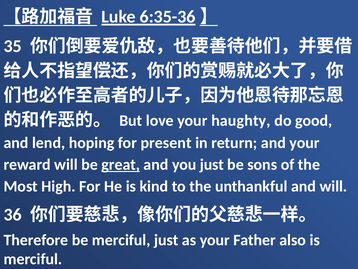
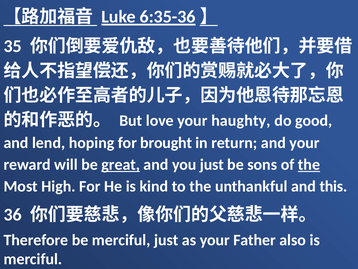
present: present -> brought (166, 143)
the underline: none -> present (309, 164)
and will: will -> this (333, 186)
